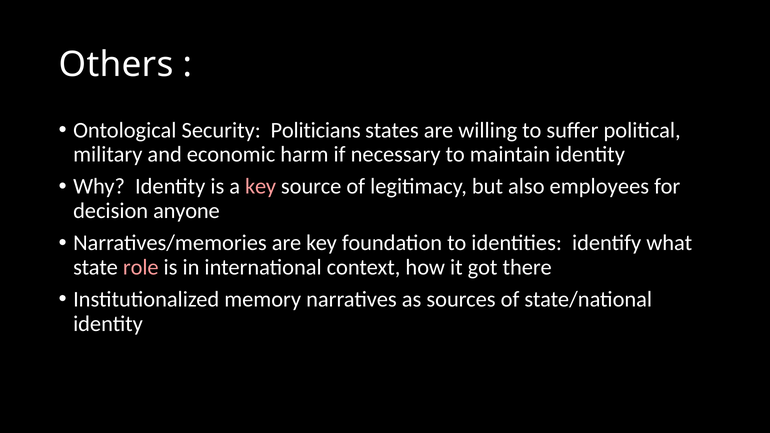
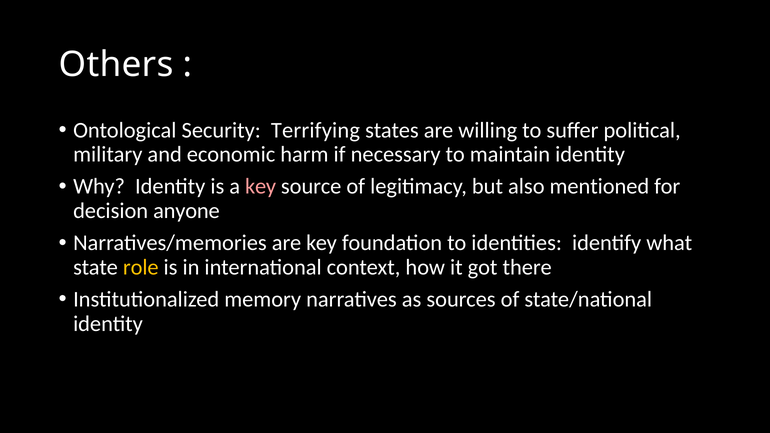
Politicians: Politicians -> Terrifying (315, 130)
employees: employees -> mentioned (599, 187)
role colour: pink -> yellow (141, 267)
